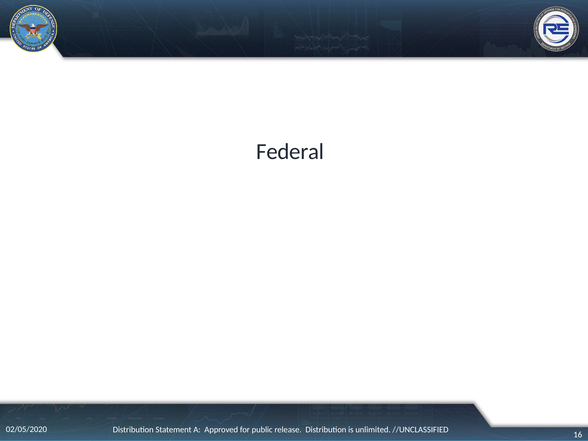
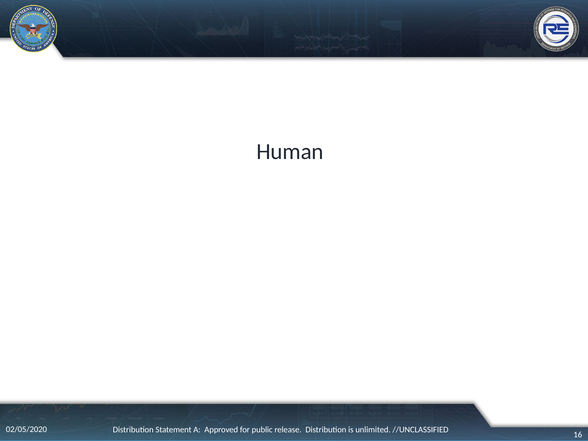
Federal: Federal -> Human (290, 152)
